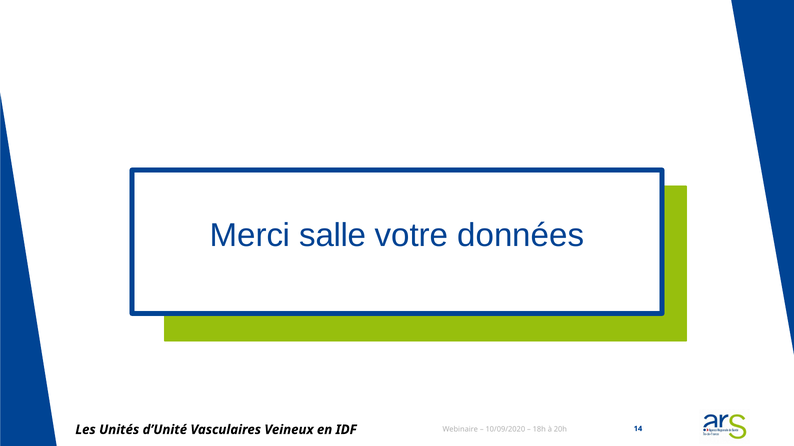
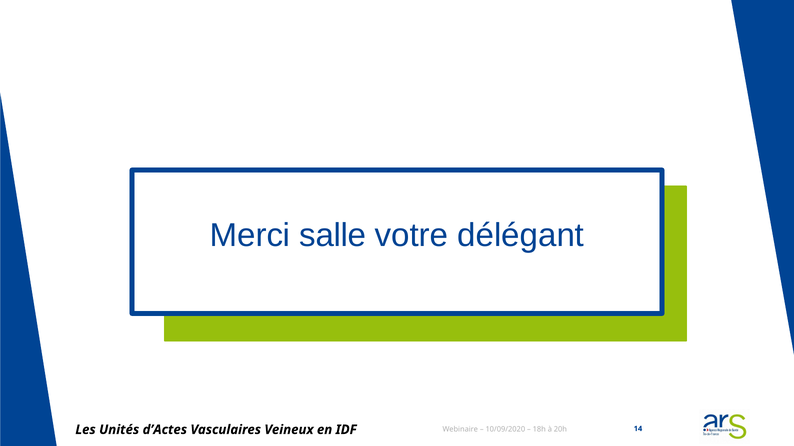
données: données -> délégant (521, 236)
d’Unité: d’Unité -> d’Actes (165, 430)
